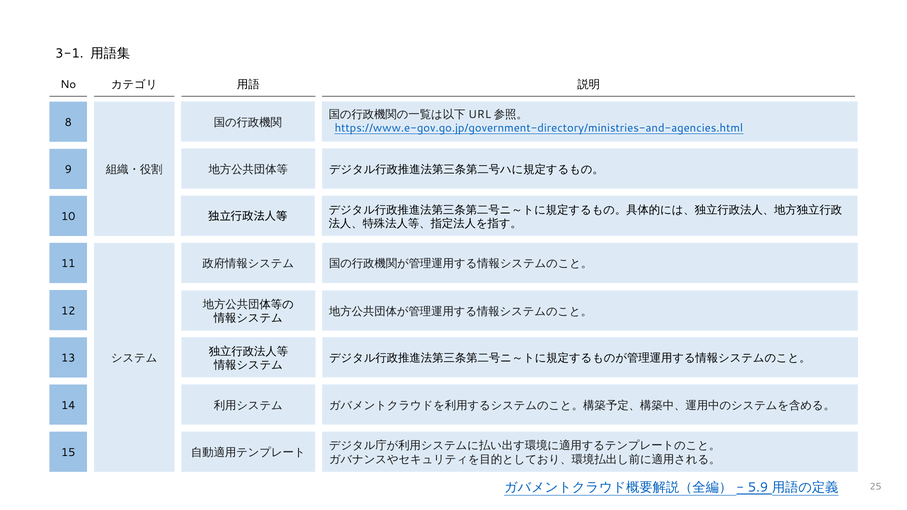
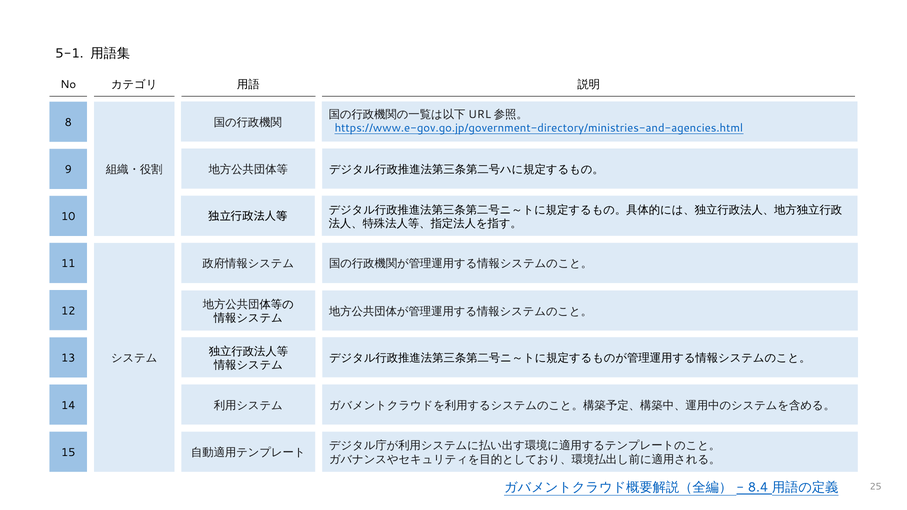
3-1: 3-1 -> 5-1 (69, 53)
5.9: 5.9 -> 8.4 (758, 488)
